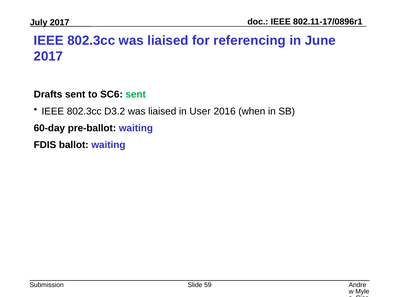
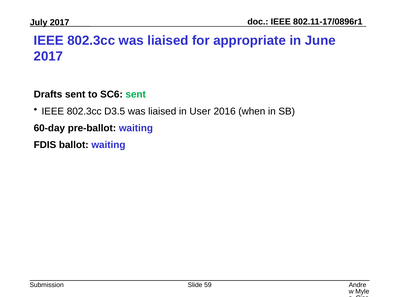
referencing: referencing -> appropriate (250, 41)
D3.2: D3.2 -> D3.5 (115, 111)
